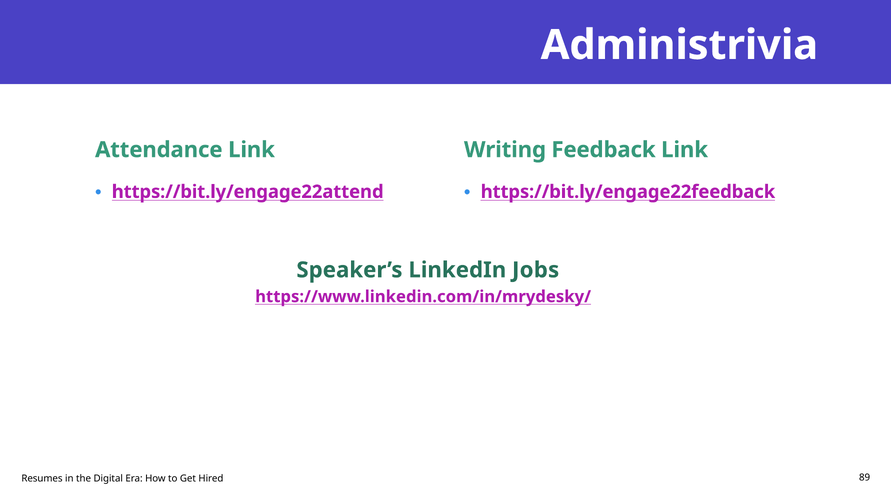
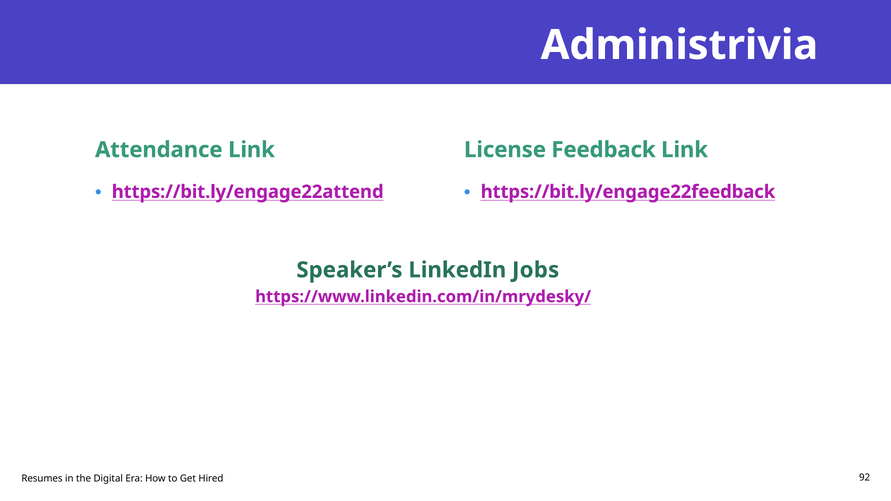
Writing: Writing -> License (505, 150)
89: 89 -> 92 (865, 478)
